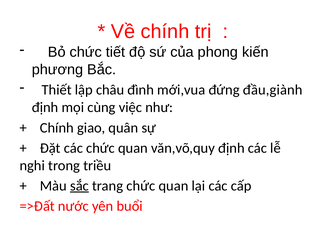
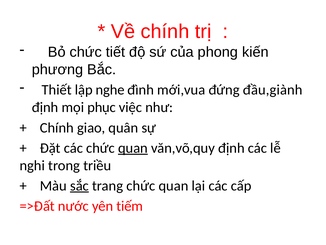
châu: châu -> nghe (110, 90)
cùng: cùng -> phục (102, 107)
quan underline: none -> present (133, 148)
buổi: buổi -> tiếm (130, 206)
